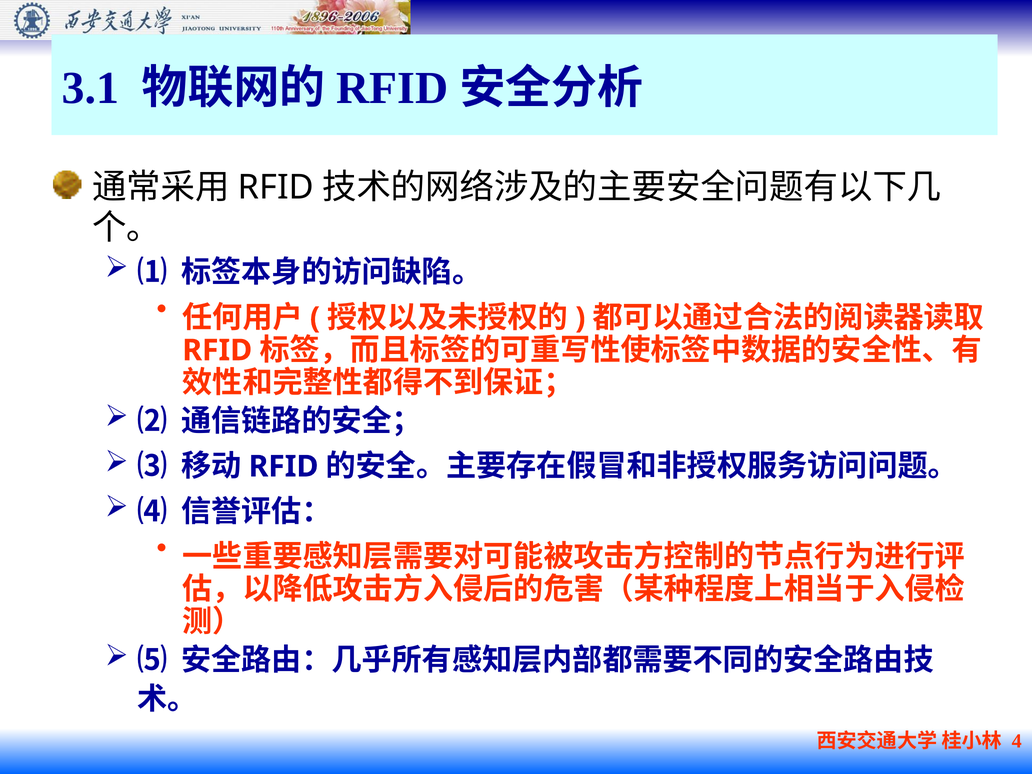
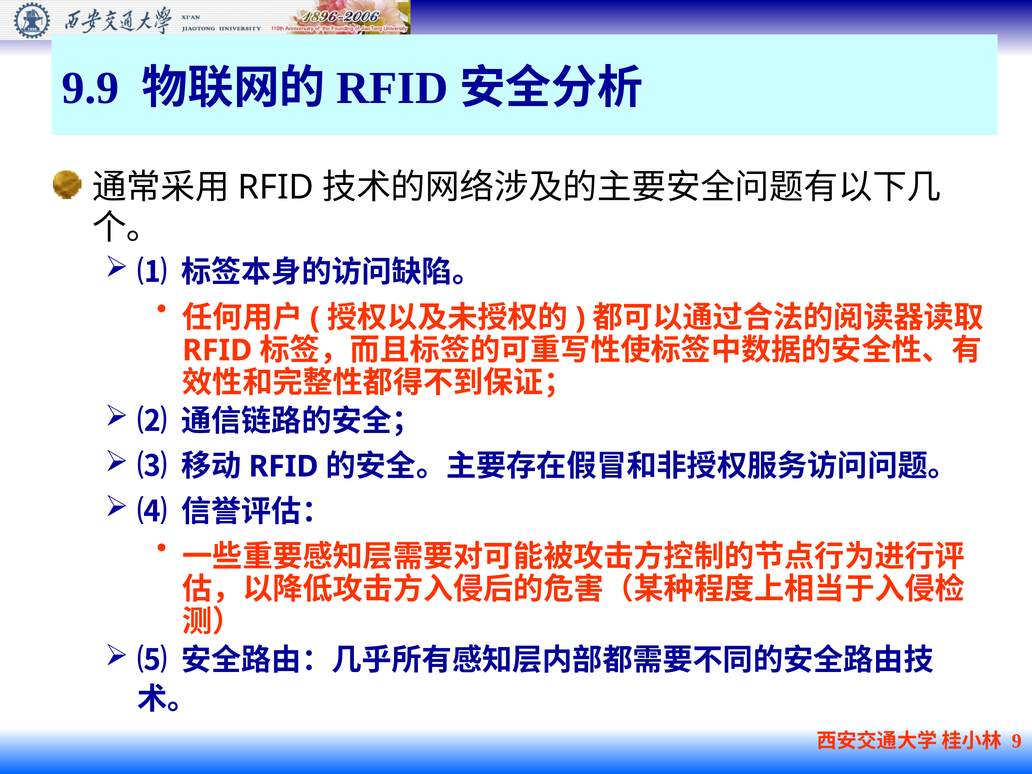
3.1: 3.1 -> 9.9 (91, 88)
4: 4 -> 9 (1017, 741)
